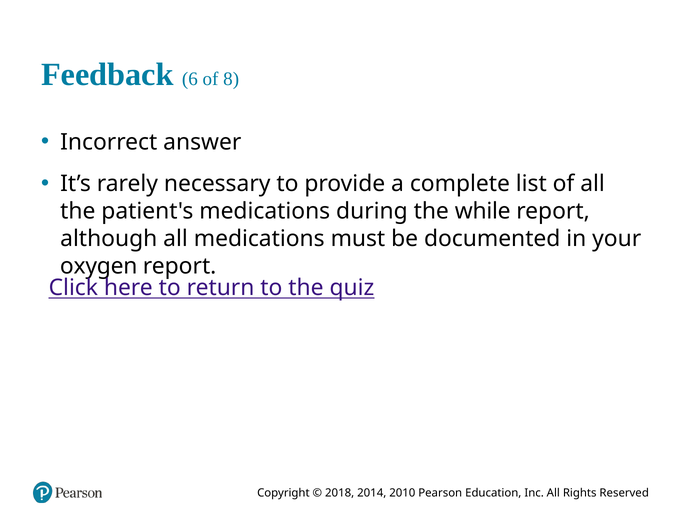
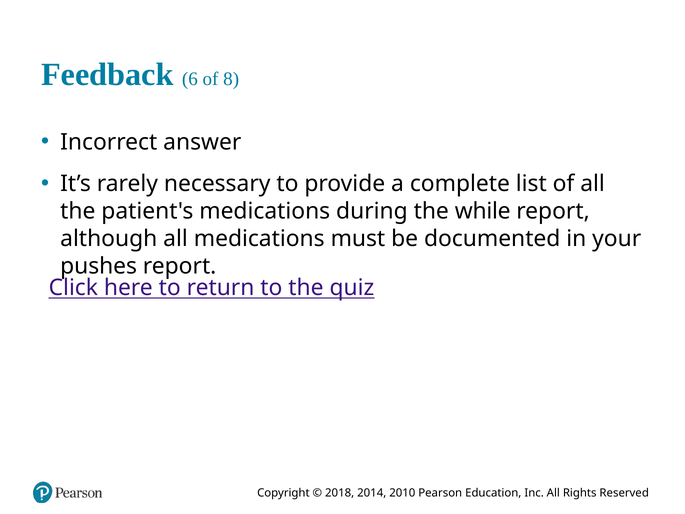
oxygen: oxygen -> pushes (99, 266)
